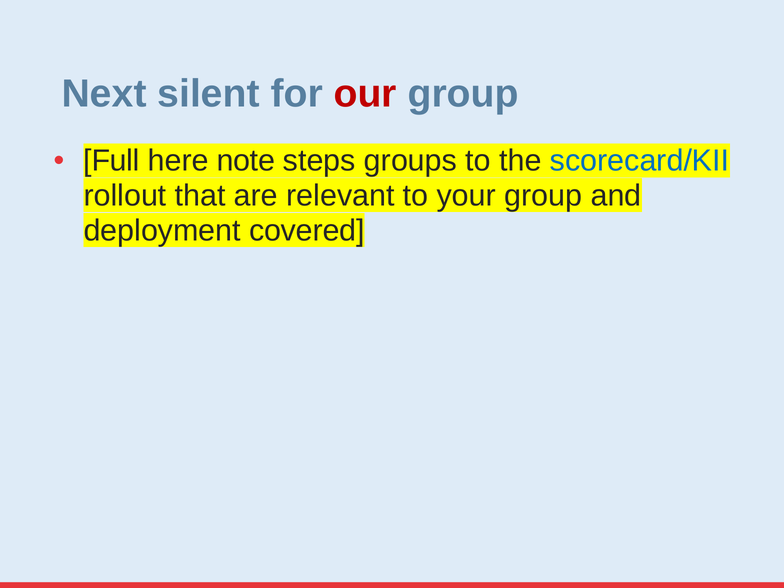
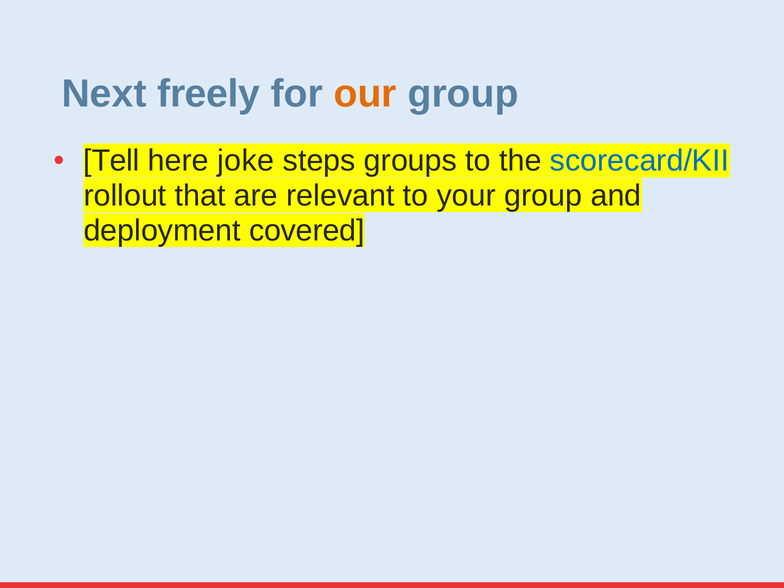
silent: silent -> freely (209, 94)
our colour: red -> orange (365, 94)
Full: Full -> Tell (112, 161)
note: note -> joke (246, 161)
